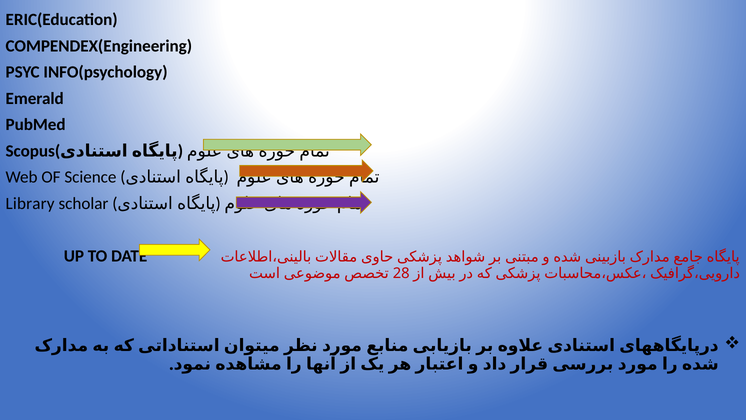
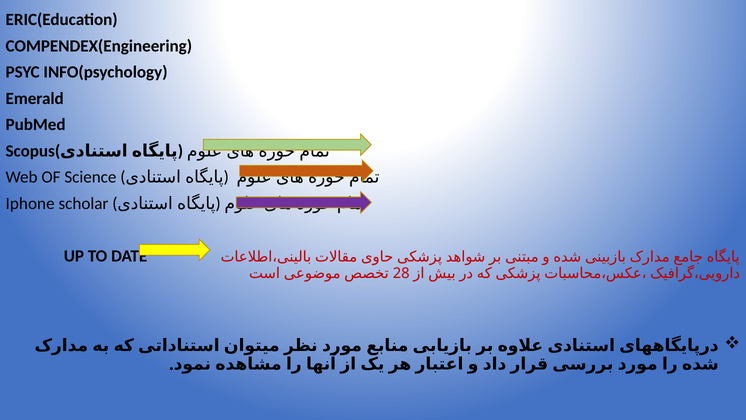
Library: Library -> Iphone (30, 203)
